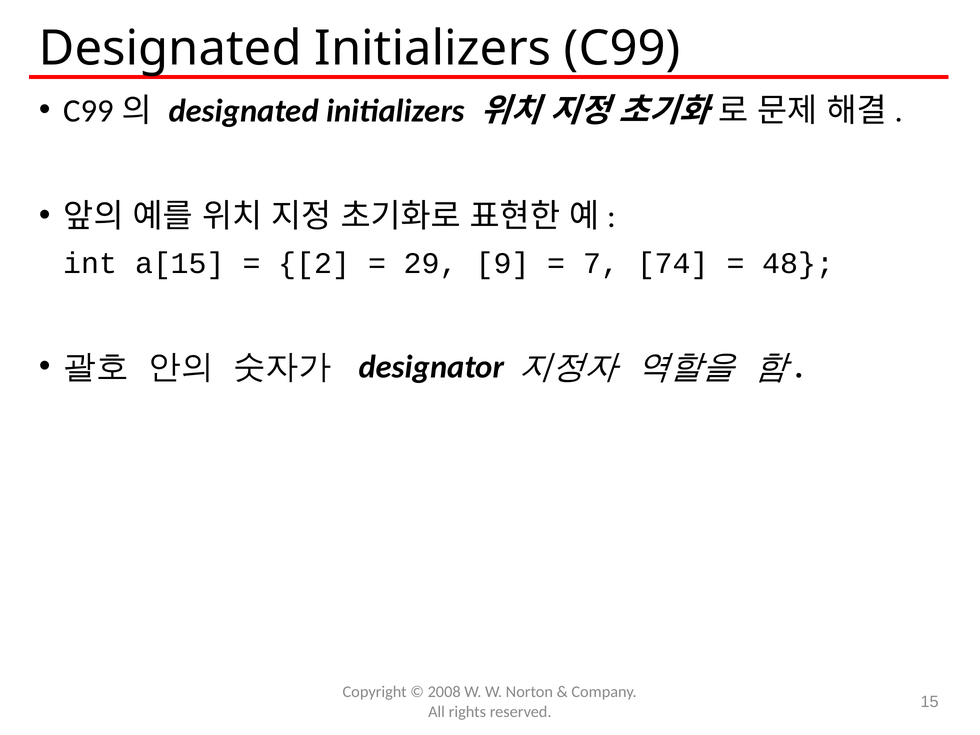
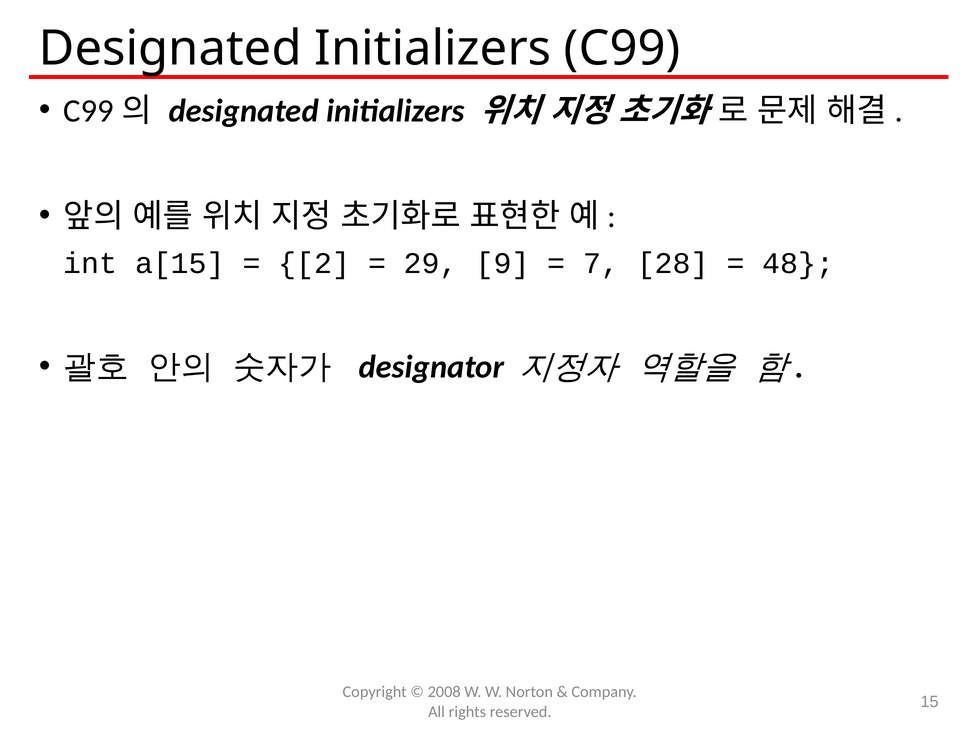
74: 74 -> 28 (673, 263)
